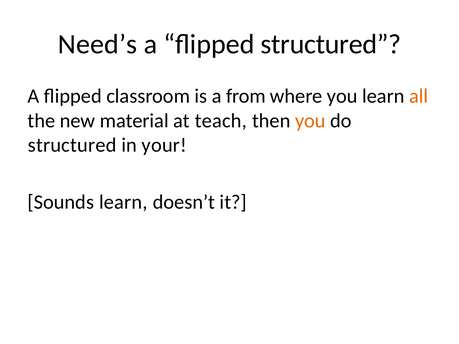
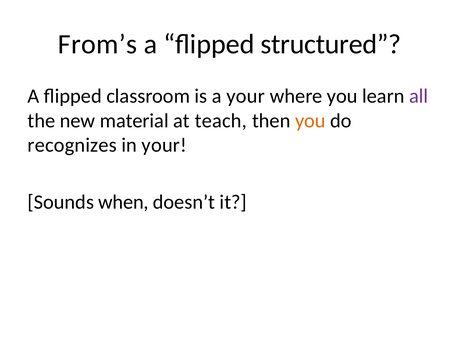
Need’s: Need’s -> From’s (97, 44)
a from: from -> your (246, 96)
all colour: orange -> purple (419, 96)
structured: structured -> recognizes (72, 145)
Sounds learn: learn -> when (123, 202)
